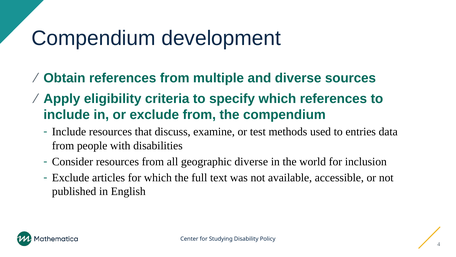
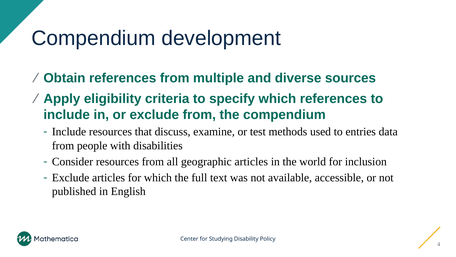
geographic diverse: diverse -> articles (251, 161)
